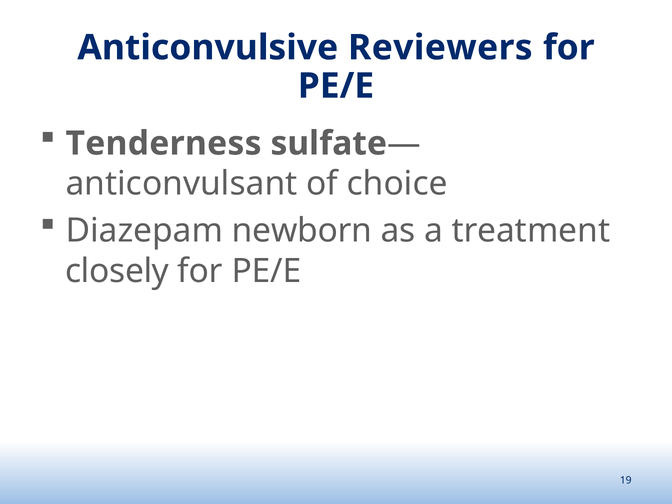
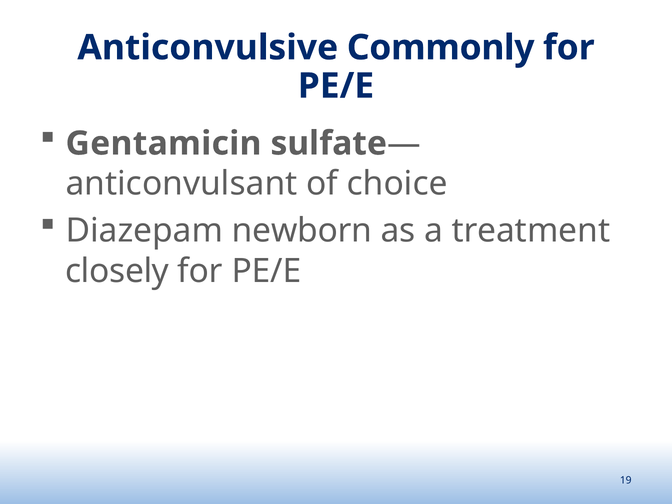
Reviewers: Reviewers -> Commonly (441, 48)
Tenderness: Tenderness -> Gentamicin (163, 143)
